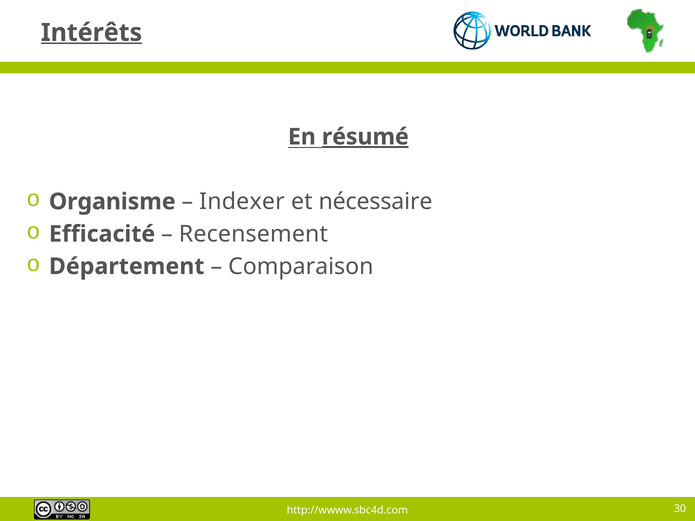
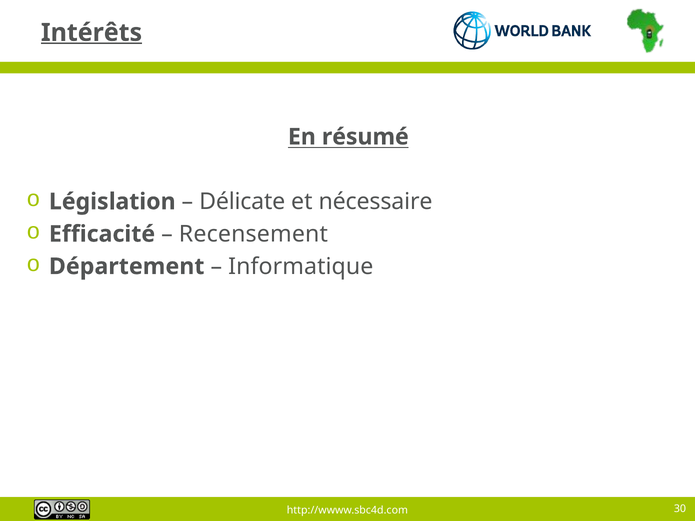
résumé underline: present -> none (365, 137)
Organisme: Organisme -> Législation (112, 202)
Indexer: Indexer -> Délicate (242, 202)
Comparaison: Comparaison -> Informatique (301, 267)
